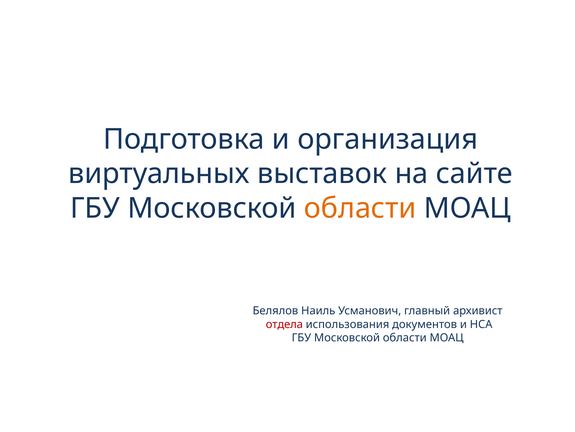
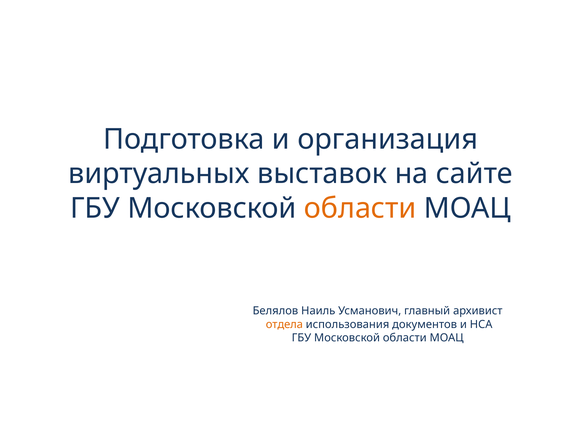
отдела colour: red -> orange (284, 324)
